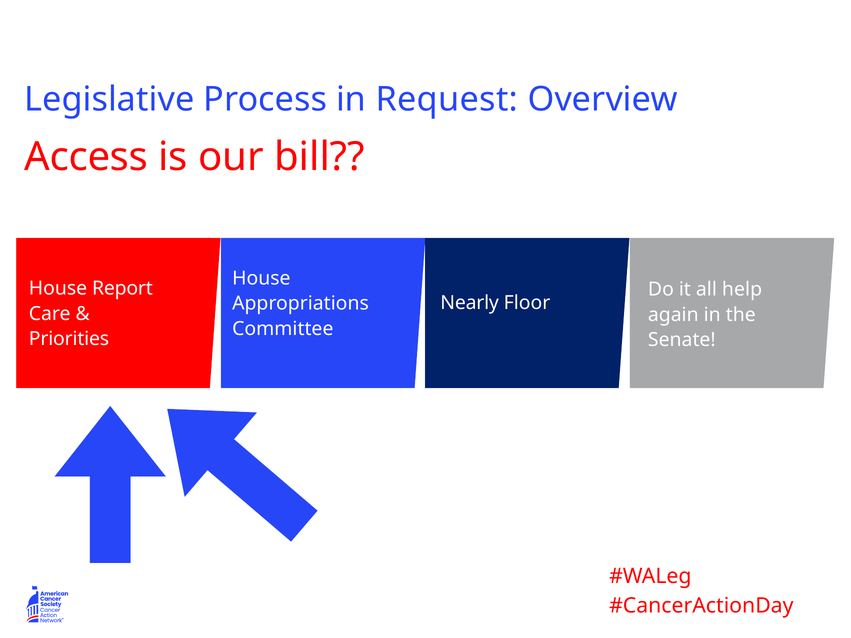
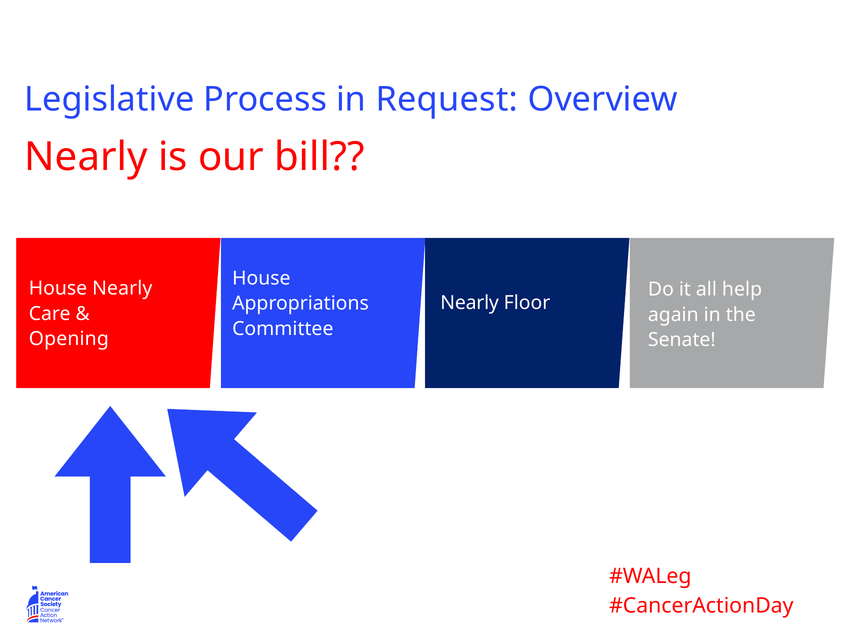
Access: Access -> Nearly (86, 157)
House Report: Report -> Nearly (122, 289)
Priorities: Priorities -> Opening (69, 339)
